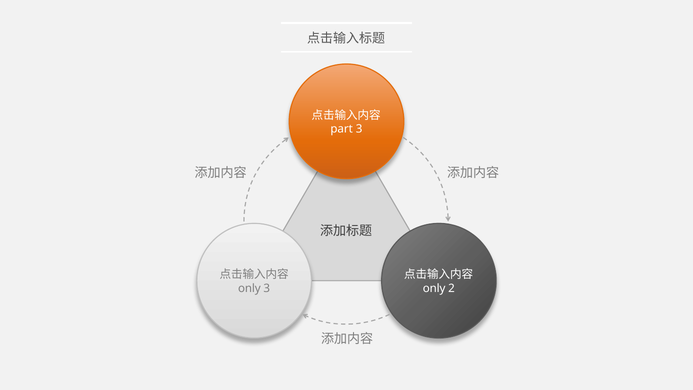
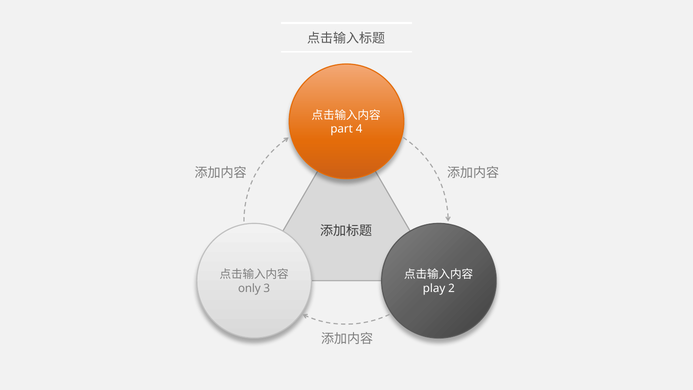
part 3: 3 -> 4 (359, 129)
only: only -> play (434, 288)
